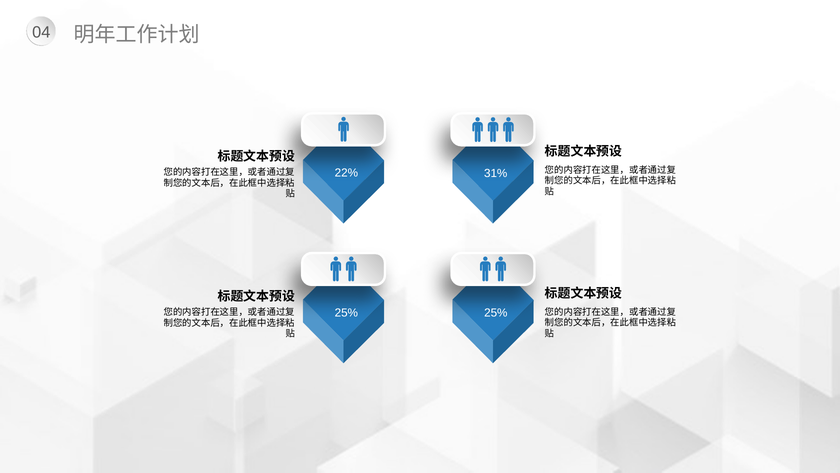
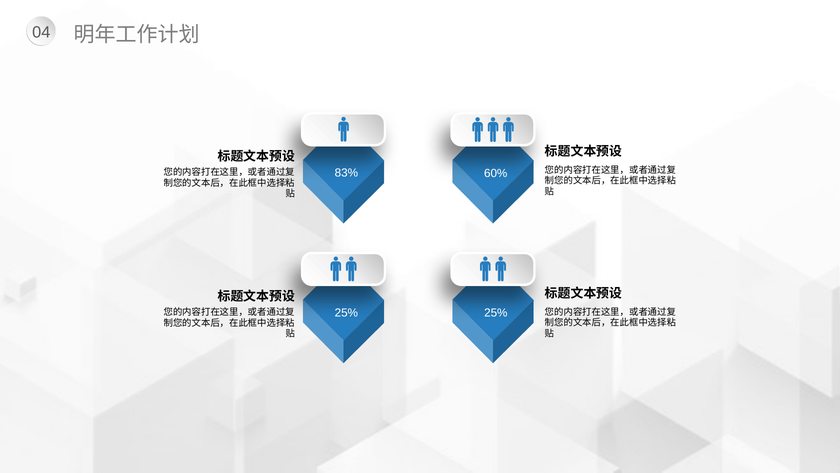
22%: 22% -> 83% (346, 173)
31%: 31% -> 60% (496, 173)
